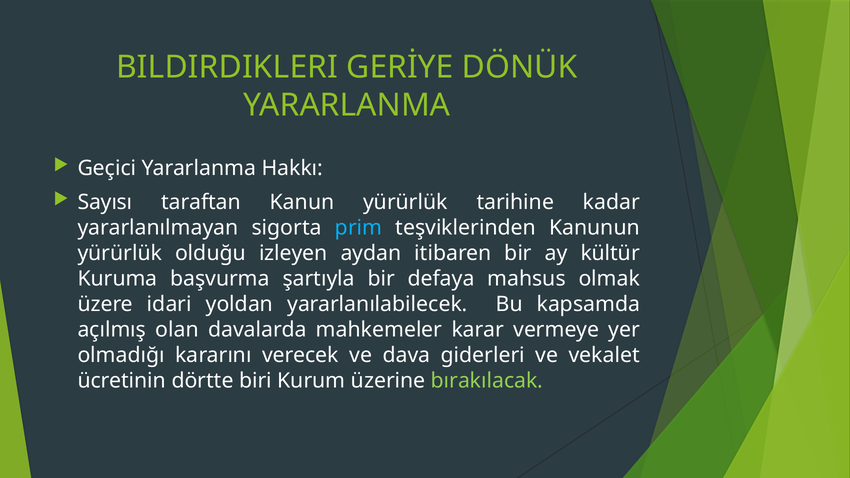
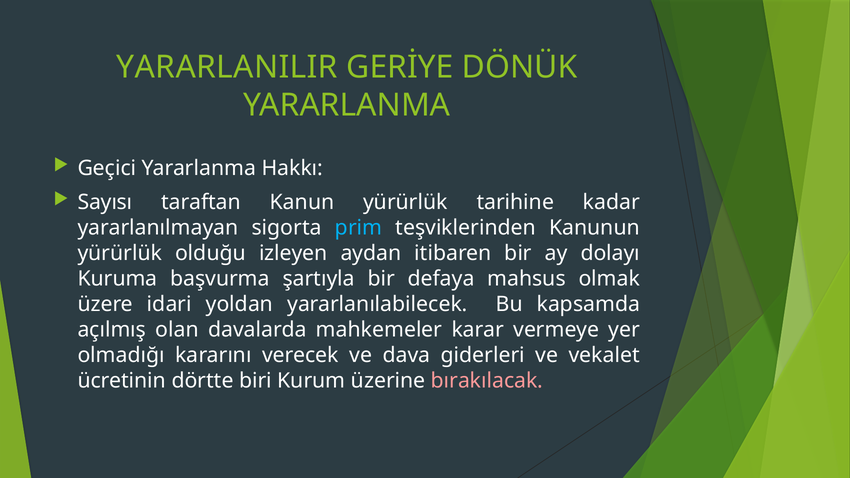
BILDIRDIKLERI: BILDIRDIKLERI -> YARARLANILIR (227, 67)
kültür: kültür -> dolayı (610, 253)
bırakılacak colour: light green -> pink (487, 381)
